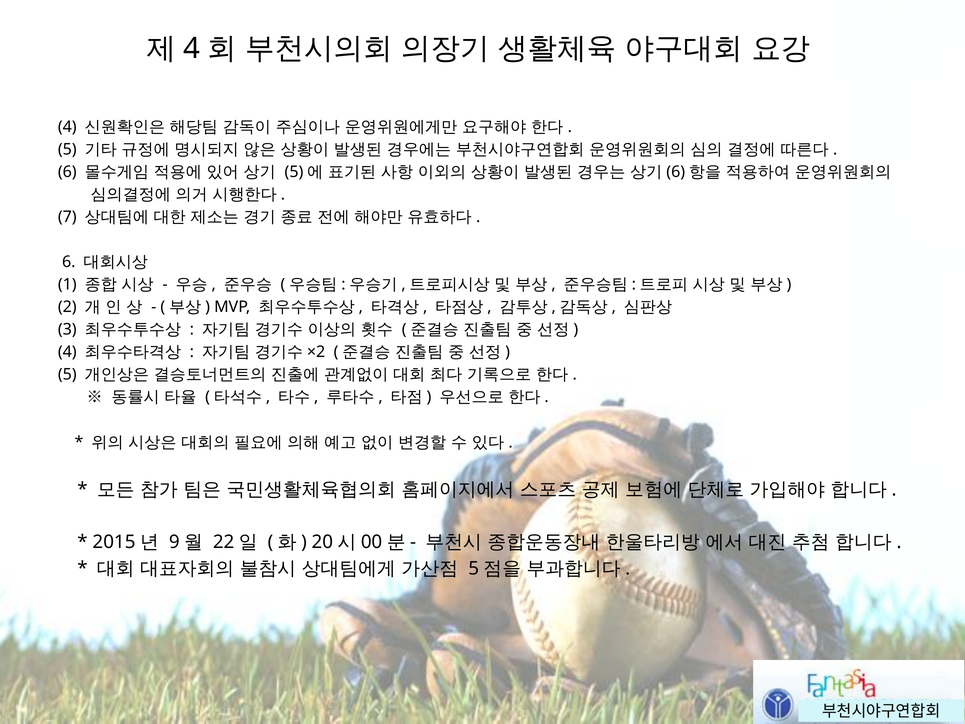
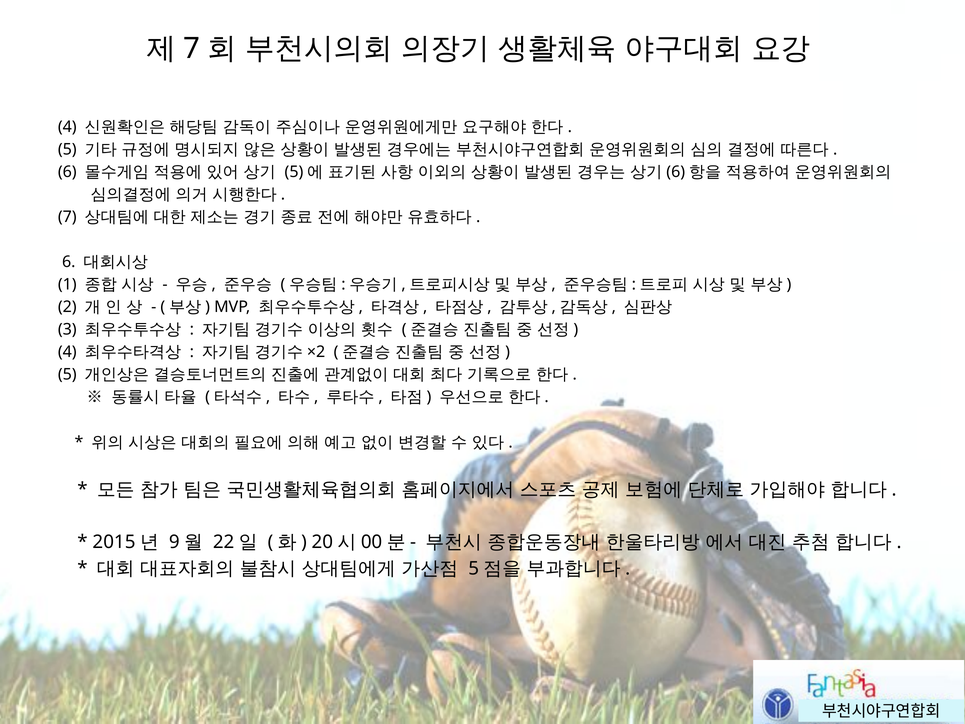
4: 4 -> 7 (192, 49)
